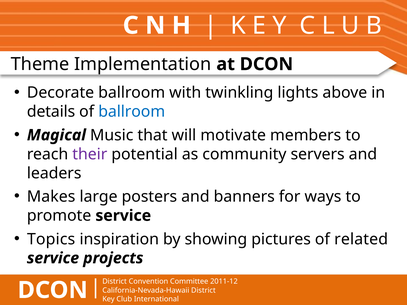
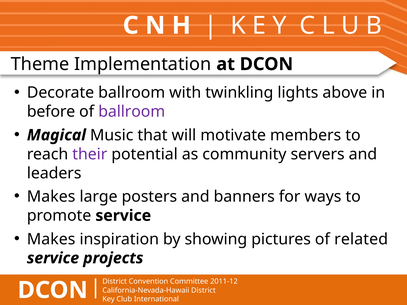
details: details -> before (51, 112)
ballroom colour: blue -> purple (132, 112)
Topics: Topics -> Makes (51, 239)
